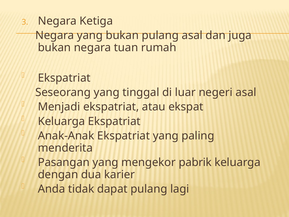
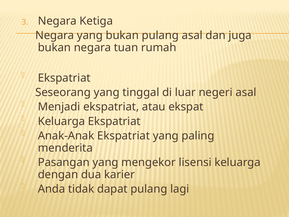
pabrik: pabrik -> lisensi (195, 162)
